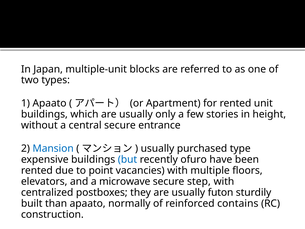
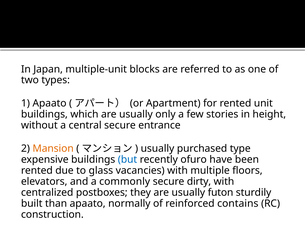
Mansion colour: blue -> orange (53, 148)
point: point -> glass (101, 170)
microwave: microwave -> commonly (125, 181)
step: step -> dirty (199, 181)
